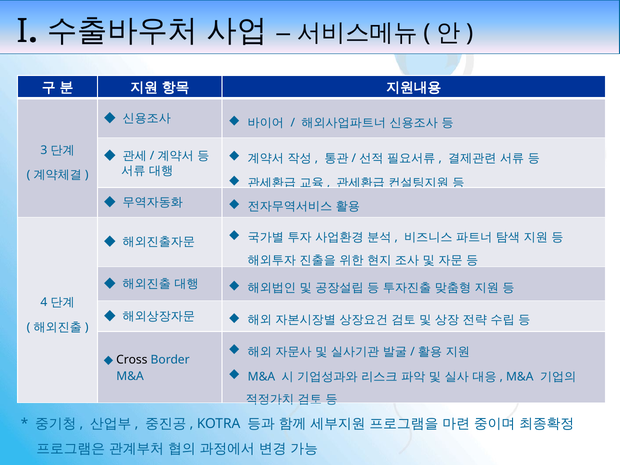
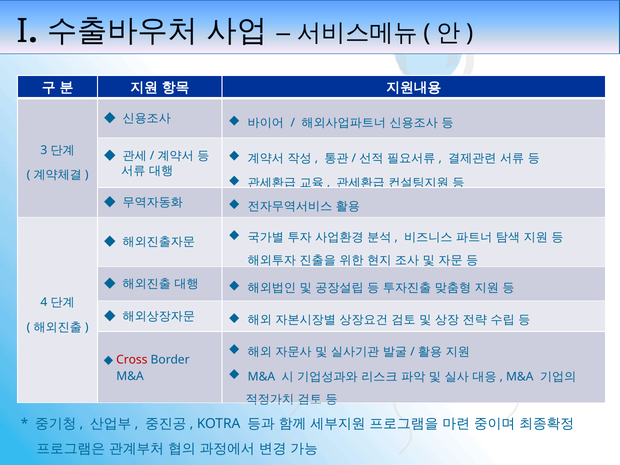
Cross colour: black -> red (132, 360)
